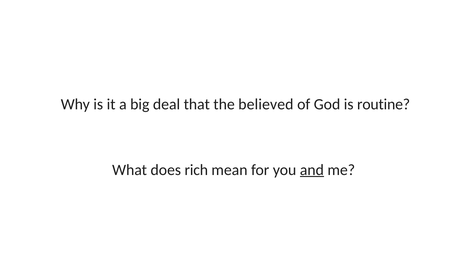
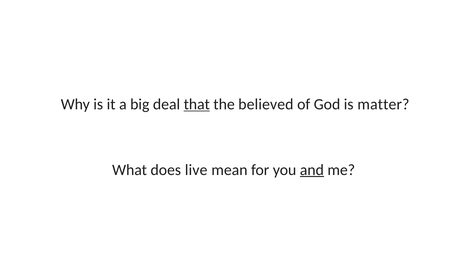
that underline: none -> present (197, 104)
routine: routine -> matter (383, 104)
rich: rich -> live (196, 170)
